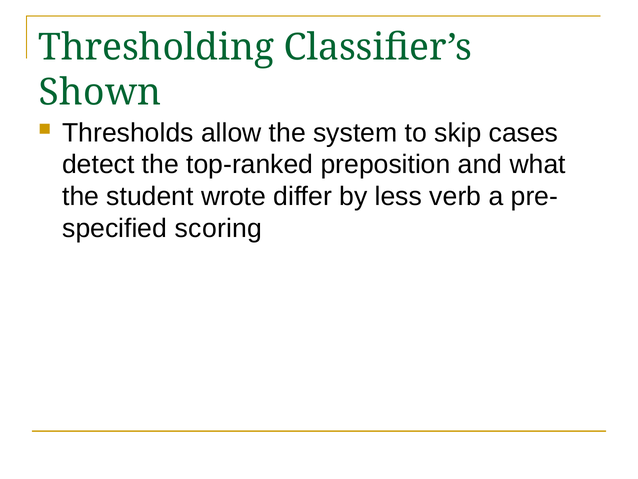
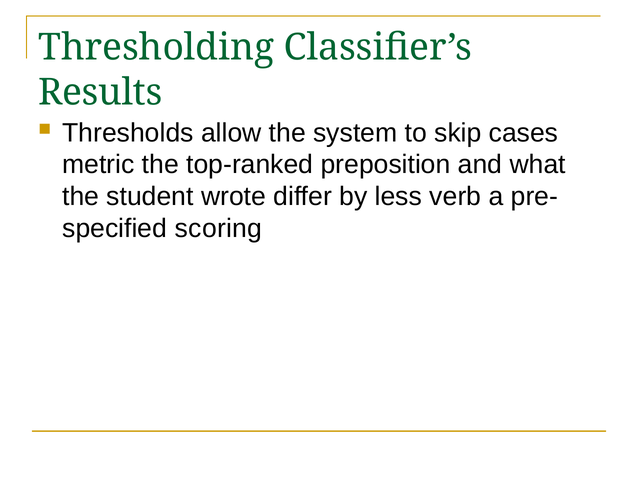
Shown: Shown -> Results (100, 92)
detect: detect -> metric (98, 165)
